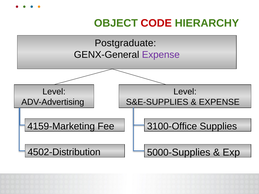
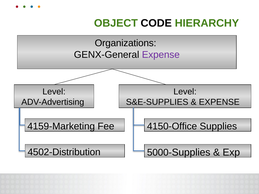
CODE colour: red -> black (156, 23)
Postgraduate: Postgraduate -> Organizations (126, 43)
3100-Office: 3100-Office -> 4150-Office (172, 127)
